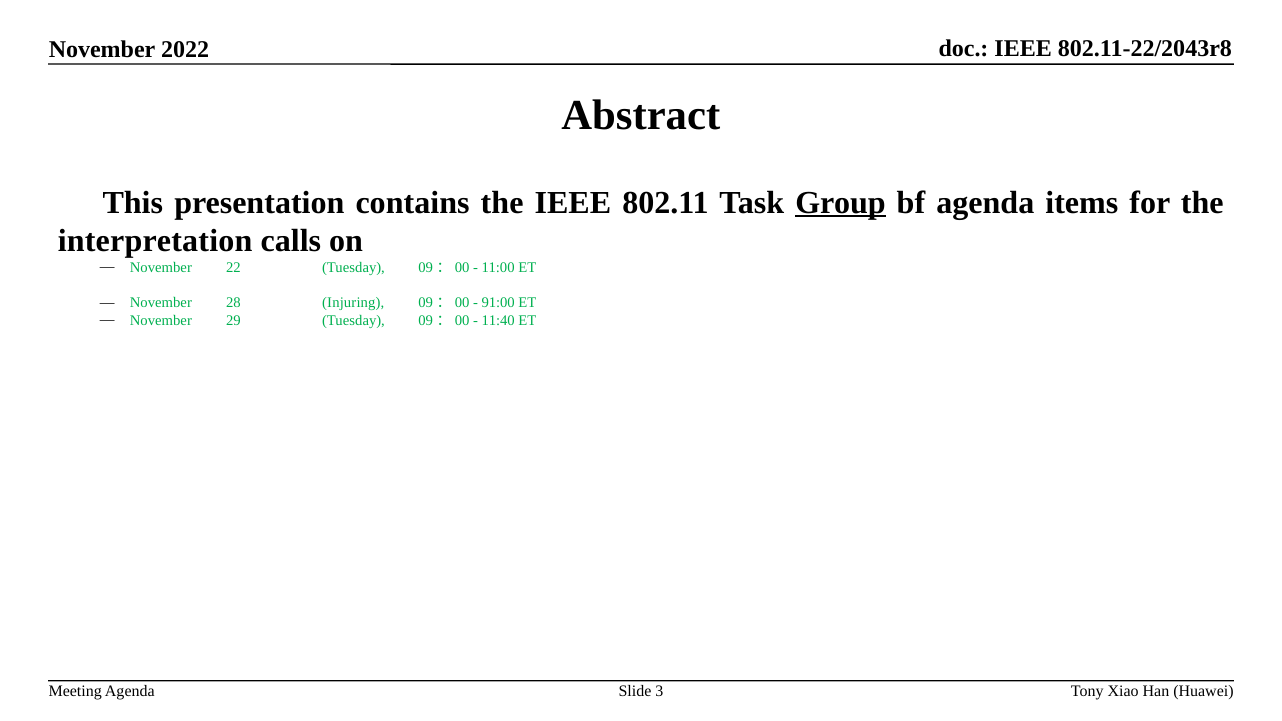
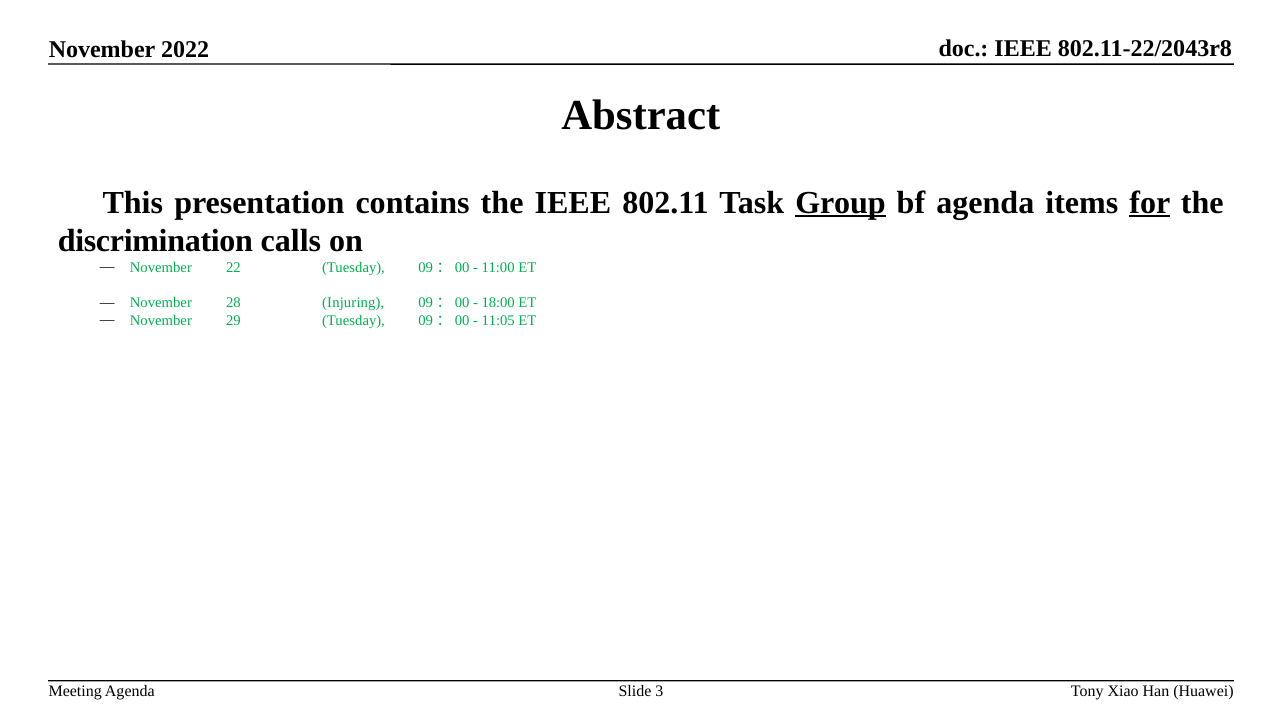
for underline: none -> present (1150, 203)
interpretation: interpretation -> discrimination (155, 241)
91:00: 91:00 -> 18:00 (498, 303)
11:40: 11:40 -> 11:05 (498, 321)
